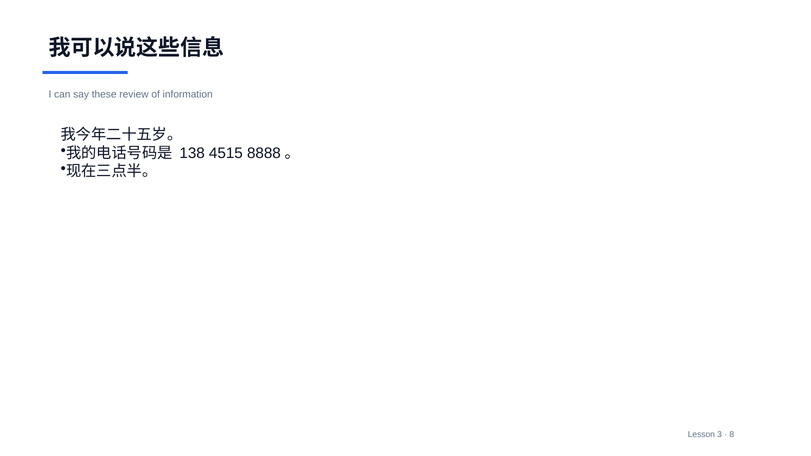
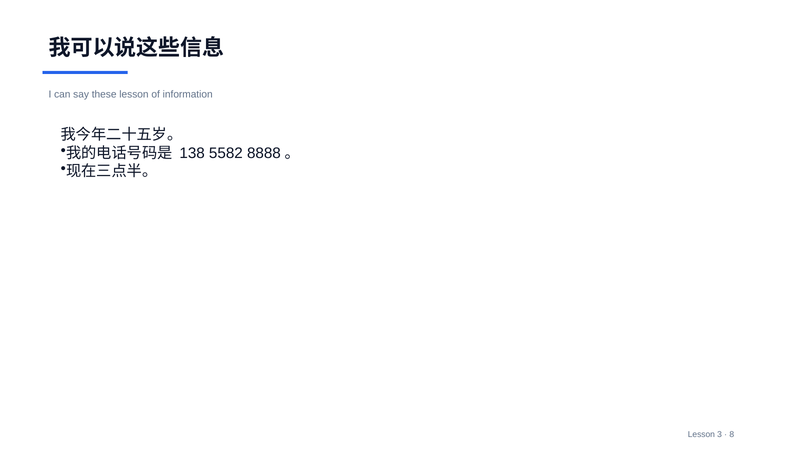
these review: review -> lesson (134, 94)
4515: 4515 -> 5582 (226, 153)
